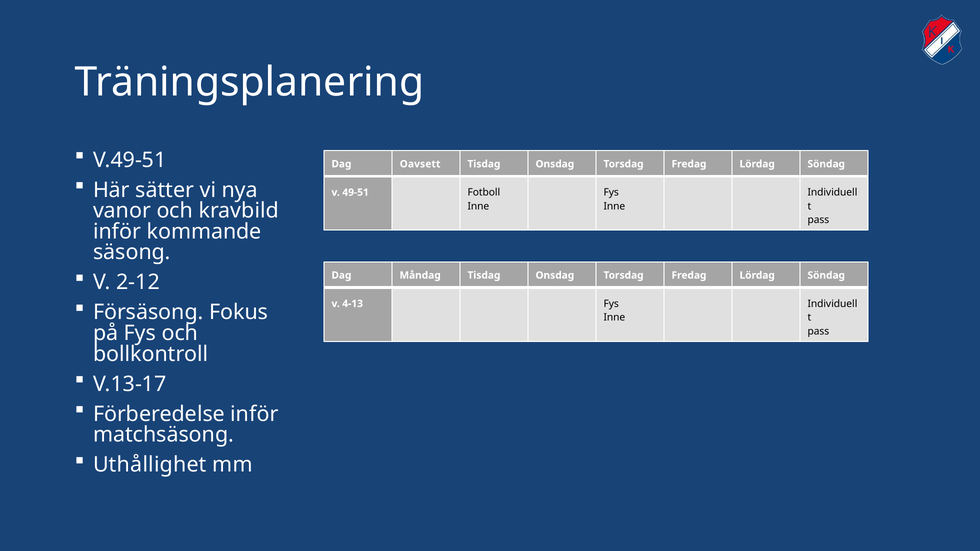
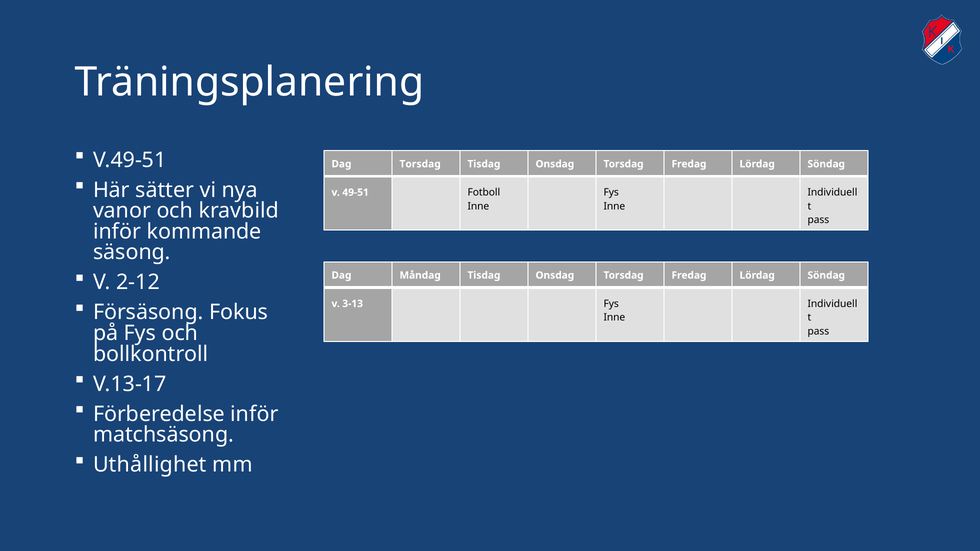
Dag Oavsett: Oavsett -> Torsdag (420, 164)
4-13: 4-13 -> 3-13 (353, 304)
